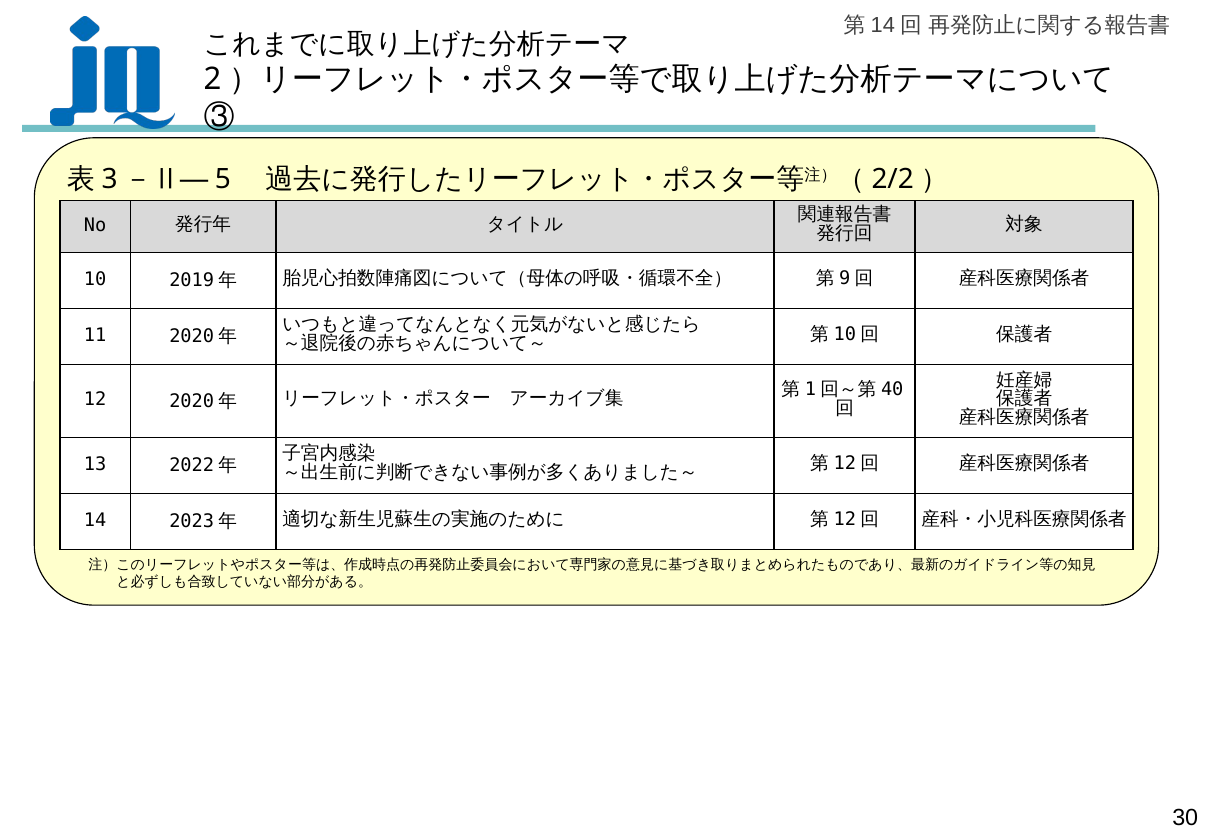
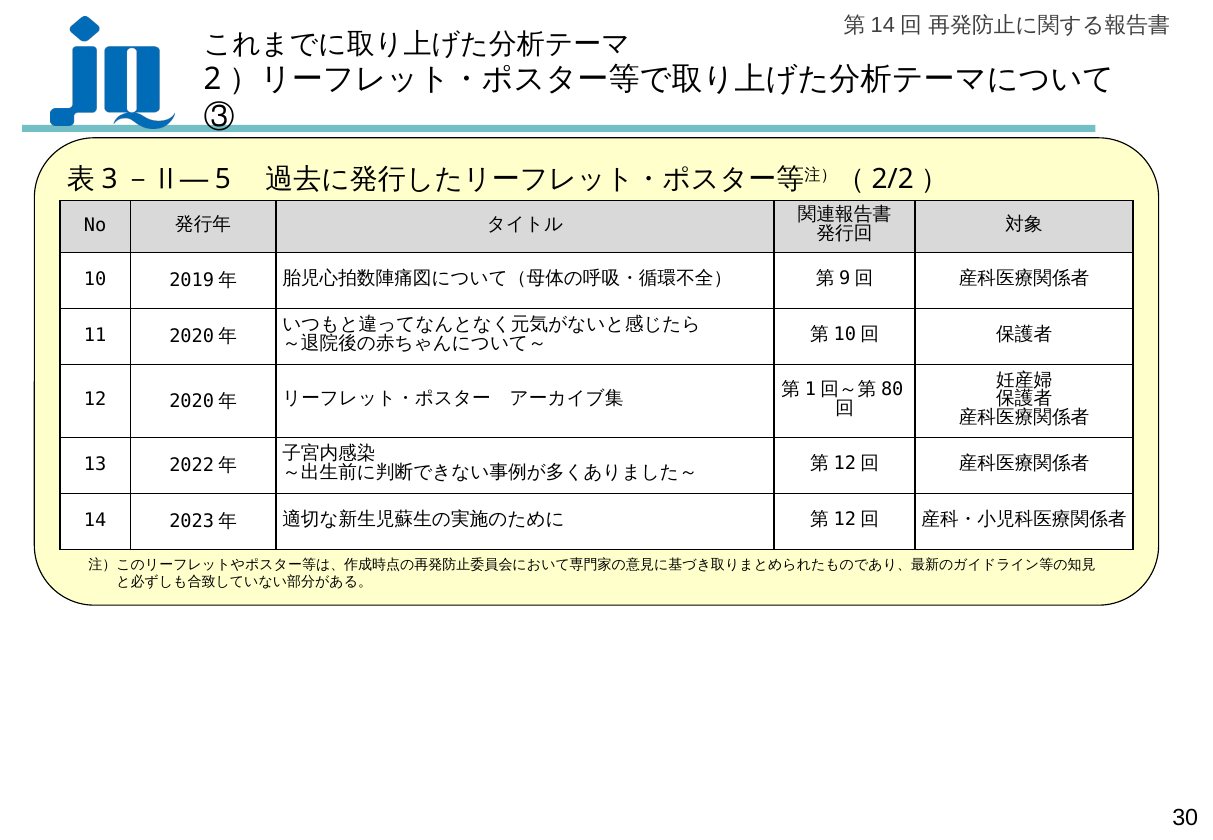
40: 40 -> 80 (892, 389)
